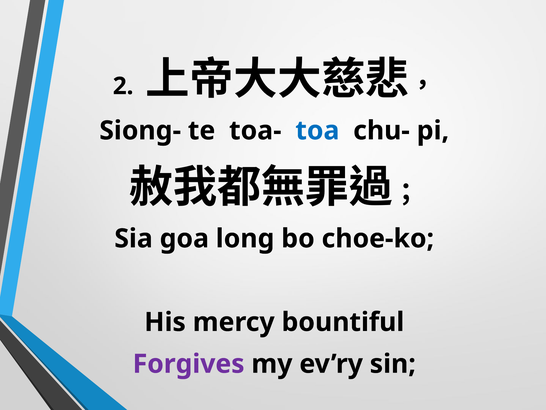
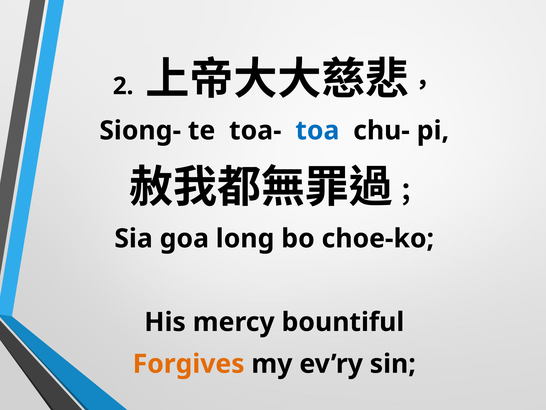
Forgives colour: purple -> orange (189, 364)
